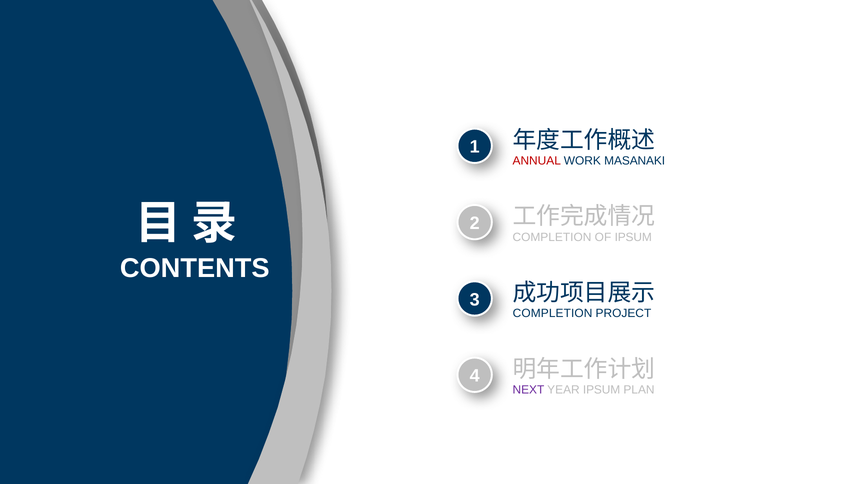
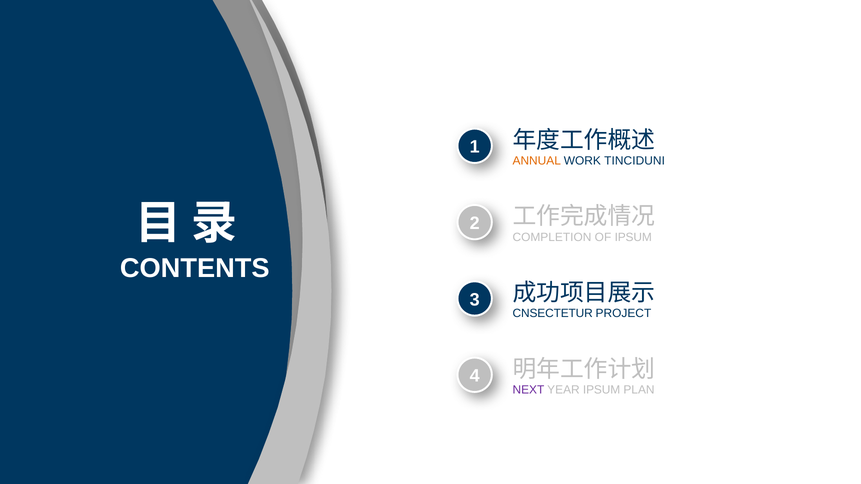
ANNUAL colour: red -> orange (537, 161)
MASANAKI: MASANAKI -> TINCIDUNI (635, 161)
COMPLETION: COMPLETION -> CNSECTETUR (553, 314)
